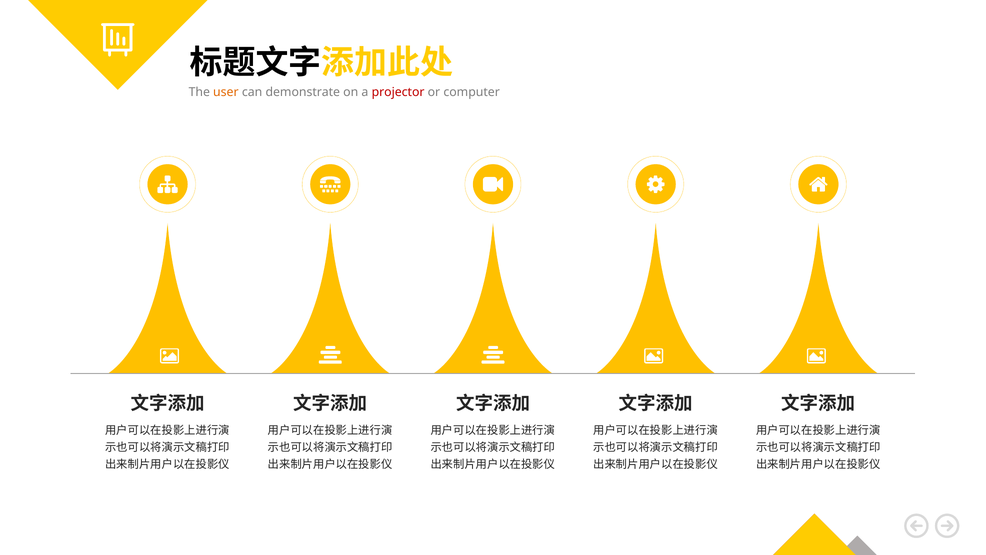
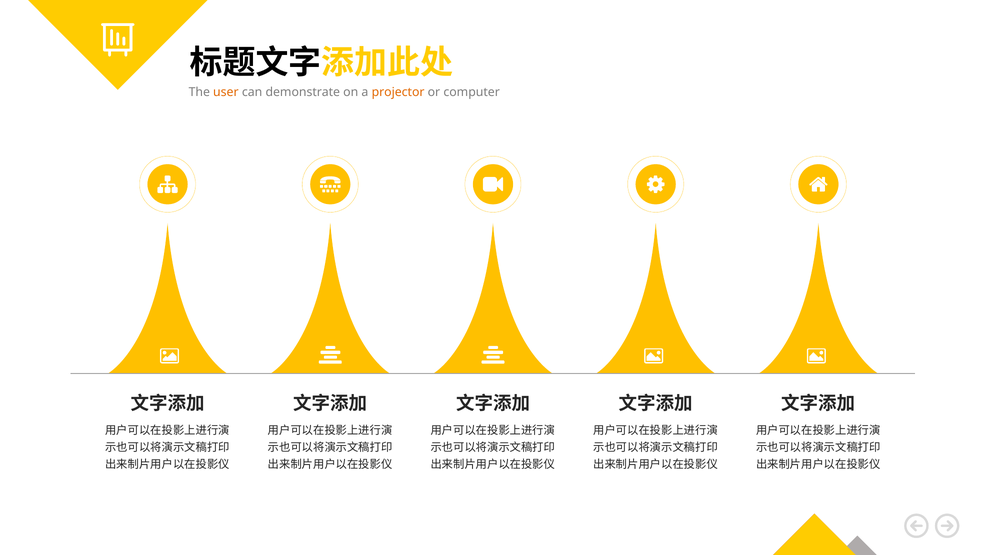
projector colour: red -> orange (398, 92)
